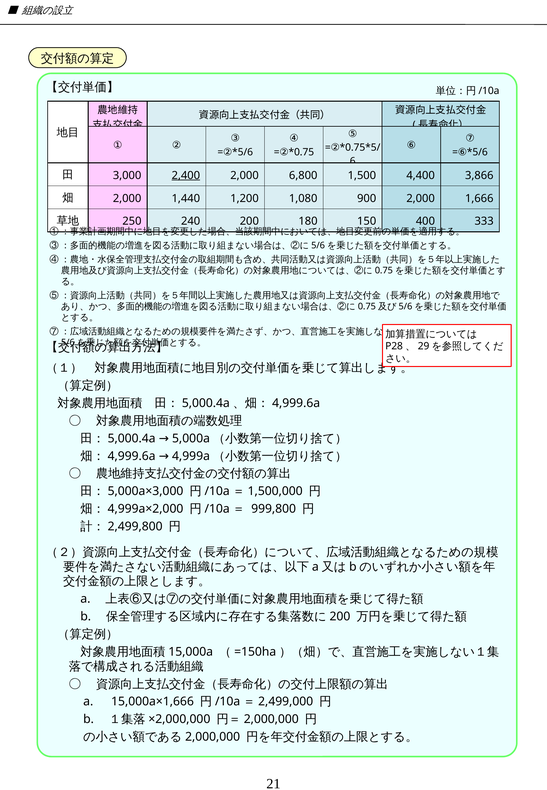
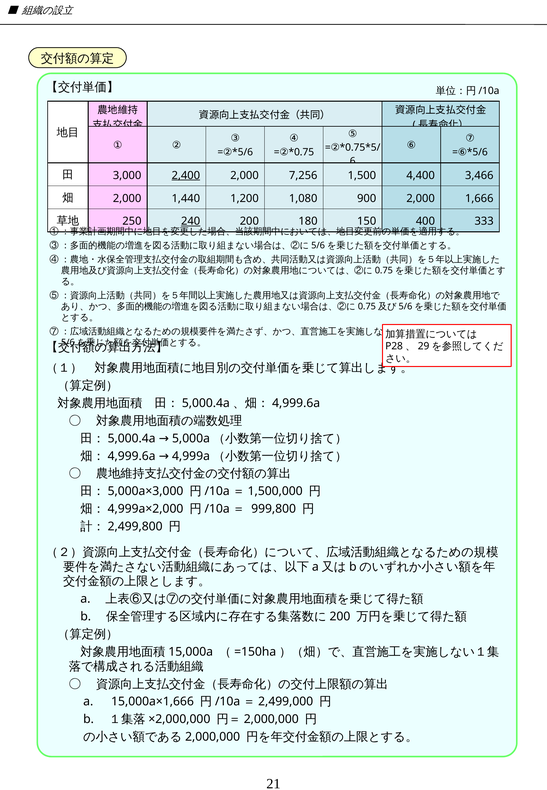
6,800: 6,800 -> 7,256 (303, 175)
3,866: 3,866 -> 3,466 (479, 175)
240 underline: none -> present (191, 221)
